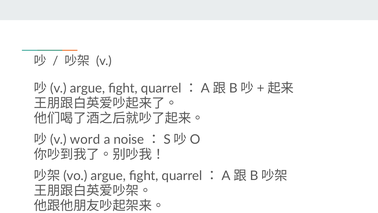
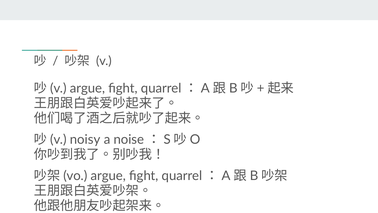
word: word -> noisy (85, 139)
